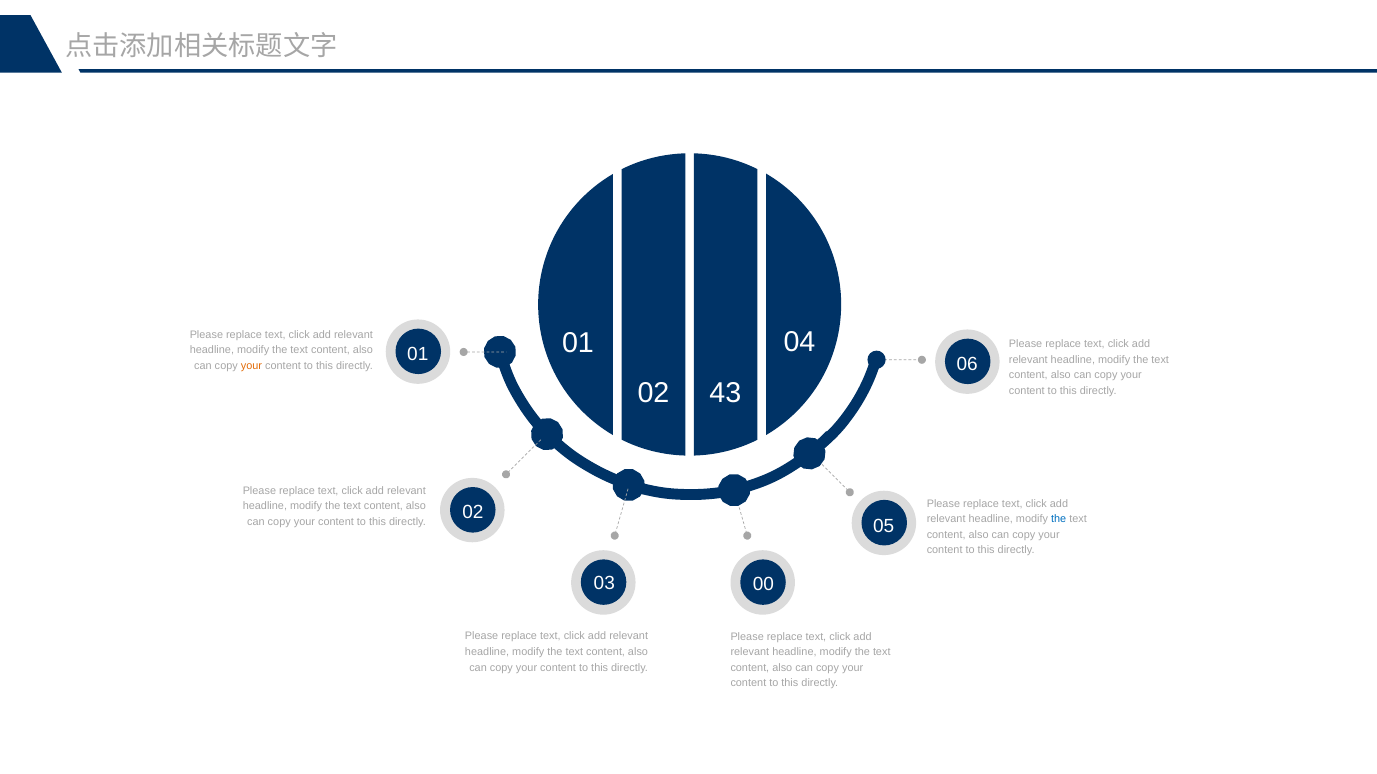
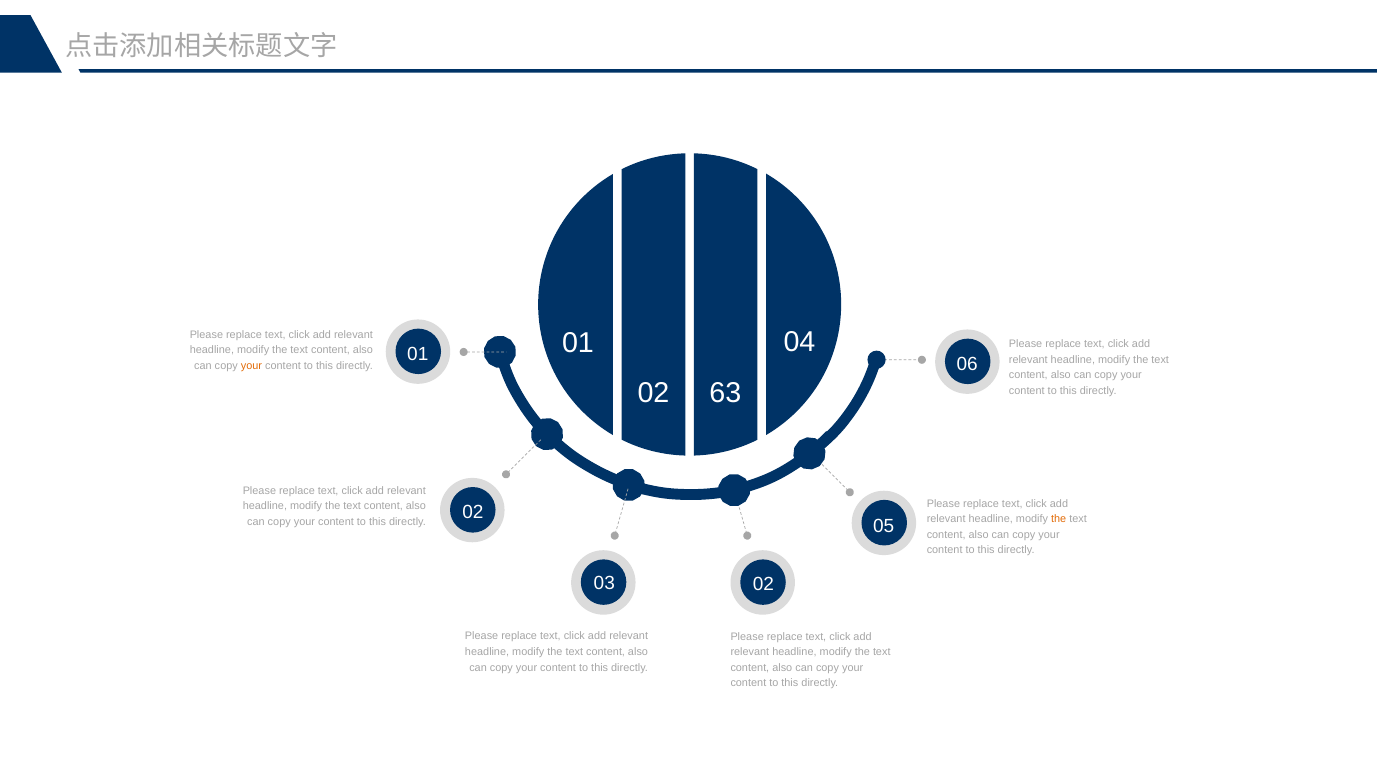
43: 43 -> 63 (725, 394)
the colour: blue -> orange (1059, 520)
03 00: 00 -> 02 (763, 585)
